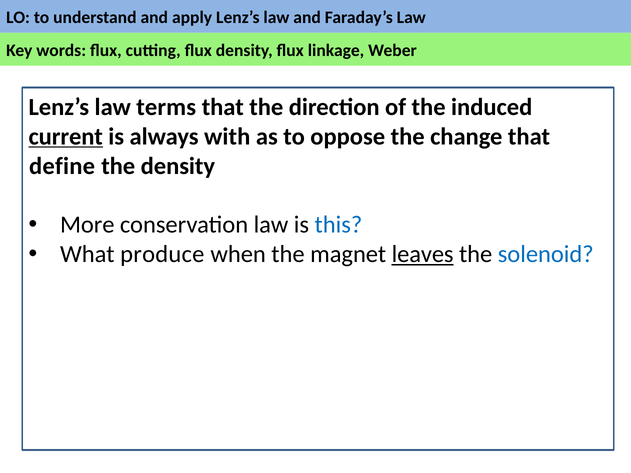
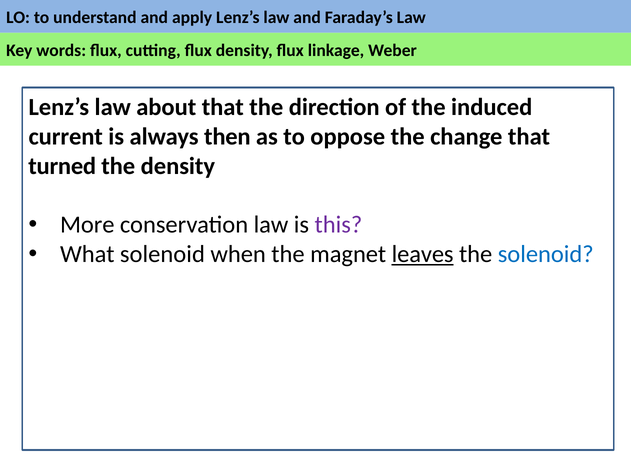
terms: terms -> about (166, 107)
current underline: present -> none (66, 137)
with: with -> then (227, 137)
define: define -> turned (62, 166)
this colour: blue -> purple (338, 225)
What produce: produce -> solenoid (162, 254)
